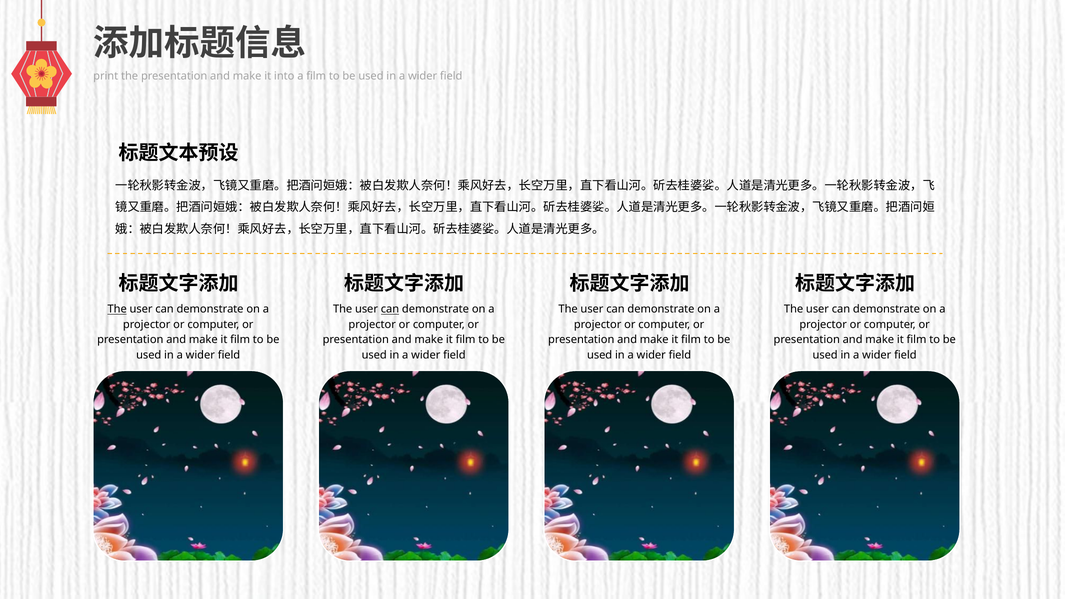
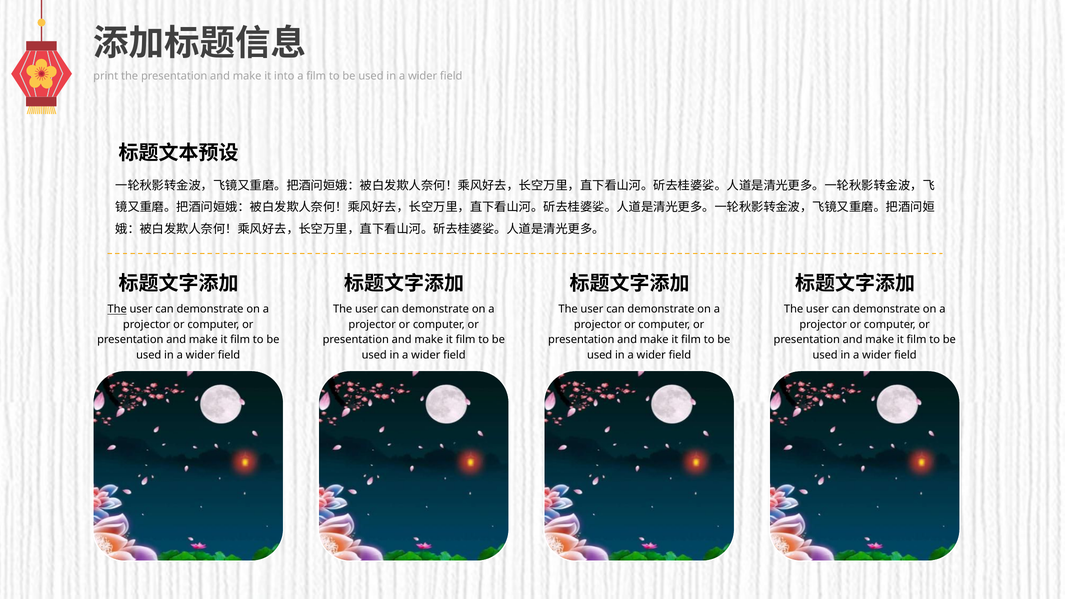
can underline: present -> none (390, 309)
